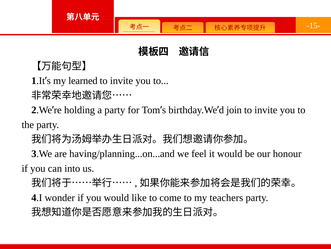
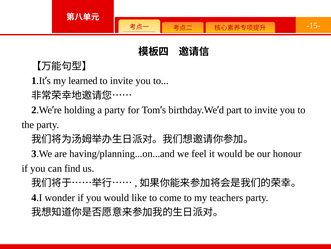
join: join -> part (234, 110)
into: into -> find (72, 168)
